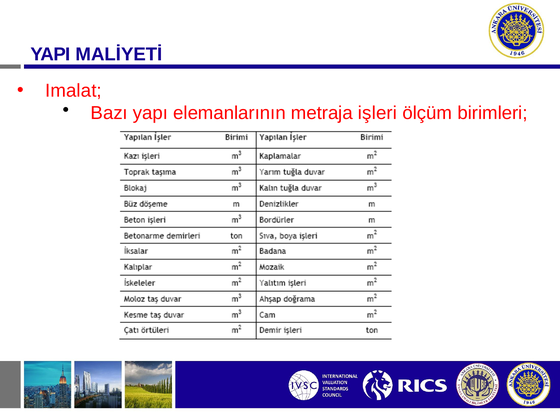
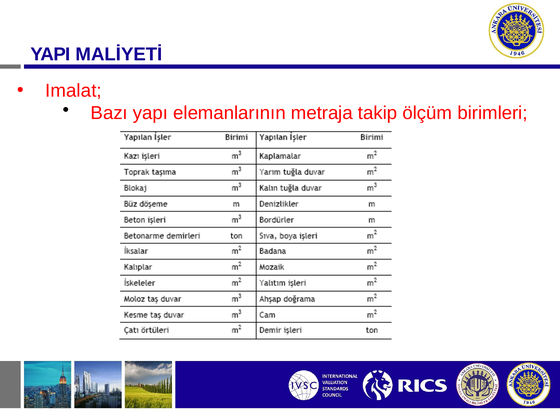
işleri: işleri -> takip (378, 113)
